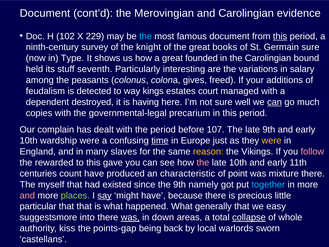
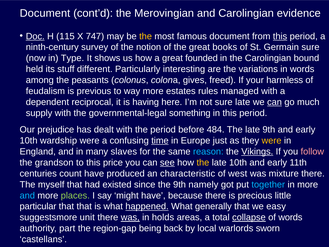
Doc underline: none -> present (35, 36)
102: 102 -> 115 (65, 36)
229: 229 -> 747 (95, 36)
the colour: light blue -> yellow (146, 36)
knight: knight -> notion (149, 47)
seventh: seventh -> different (95, 69)
in salary: salary -> words (302, 69)
additions: additions -> harmless (285, 80)
detected: detected -> previous (94, 91)
way kings: kings -> more (153, 91)
court: court -> rules (208, 91)
destroyed: destroyed -> reciprocal (93, 102)
sure well: well -> late (243, 102)
copies: copies -> supply (39, 113)
precarium: precarium -> something (190, 113)
complain: complain -> prejudice (56, 129)
107: 107 -> 484 (216, 129)
reason colour: yellow -> light blue (208, 151)
Vikings underline: none -> present (257, 151)
rewarded: rewarded -> grandson (54, 162)
gave: gave -> price (113, 162)
see underline: none -> present (167, 162)
the colour: pink -> yellow (203, 162)
point: point -> west (238, 173)
and colour: pink -> light blue (27, 195)
say underline: present -> none (105, 195)
happened underline: none -> present (147, 206)
into: into -> unit (87, 217)
down: down -> holds (163, 217)
of whole: whole -> words (290, 217)
kiss: kiss -> part (67, 228)
points-gap: points-gap -> region-gap (115, 228)
